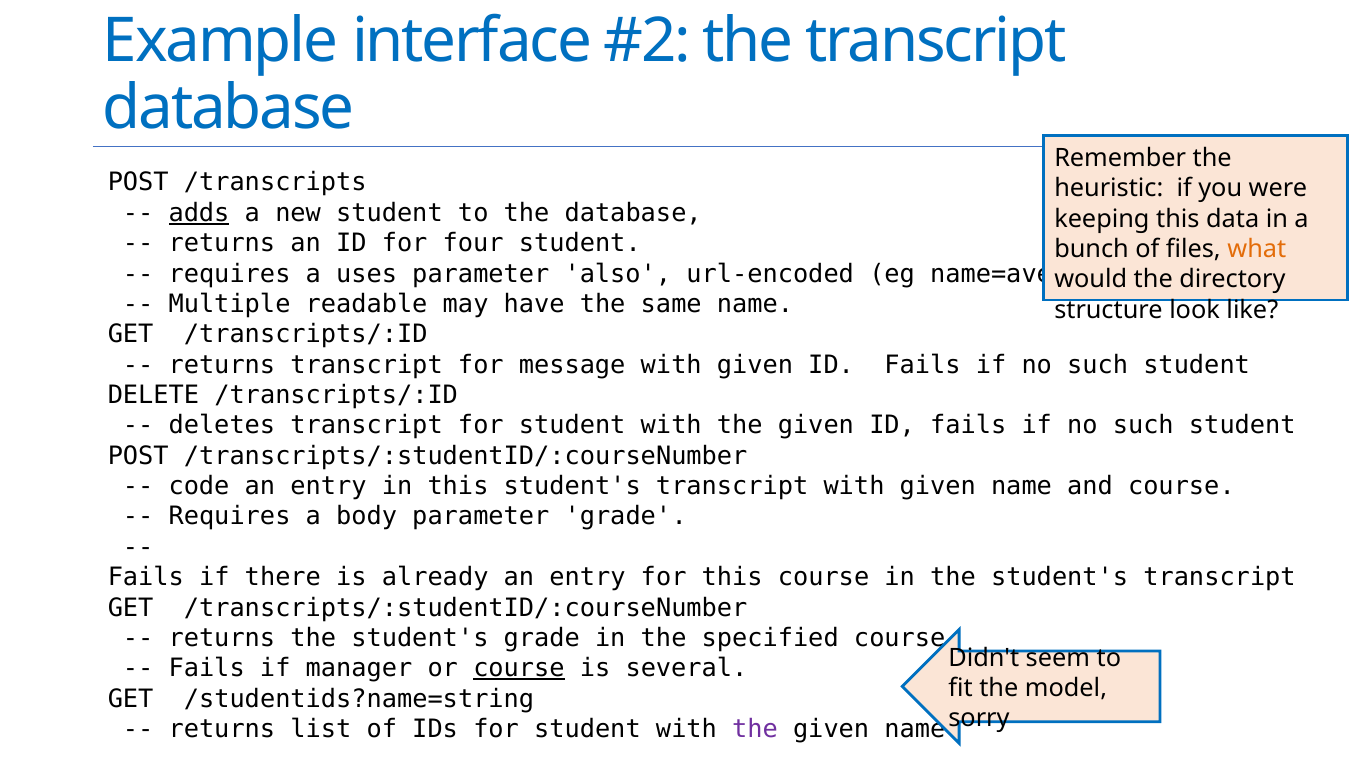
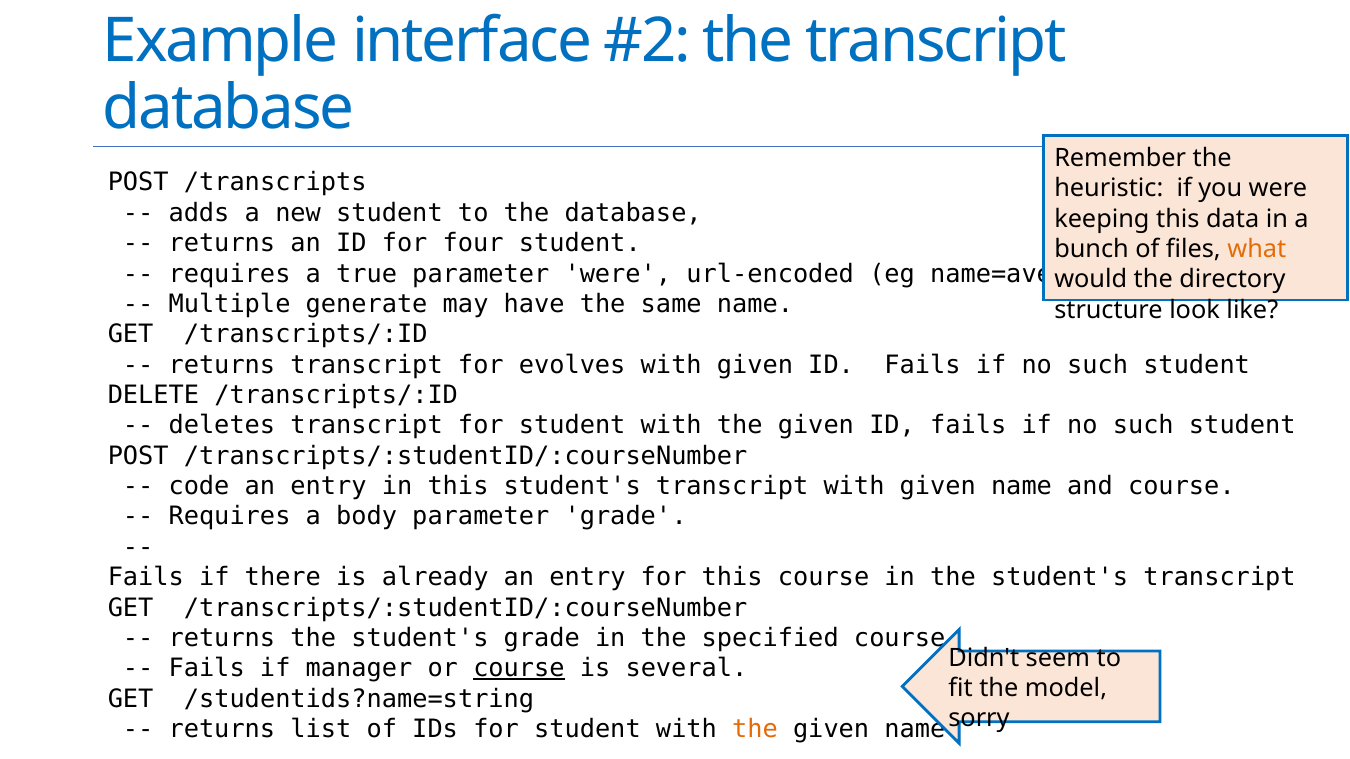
adds underline: present -> none (199, 213)
uses: uses -> true (367, 274)
parameter also: also -> were (618, 274)
readable: readable -> generate (367, 304)
message: message -> evolves (572, 365)
the colour: purple -> orange (755, 729)
